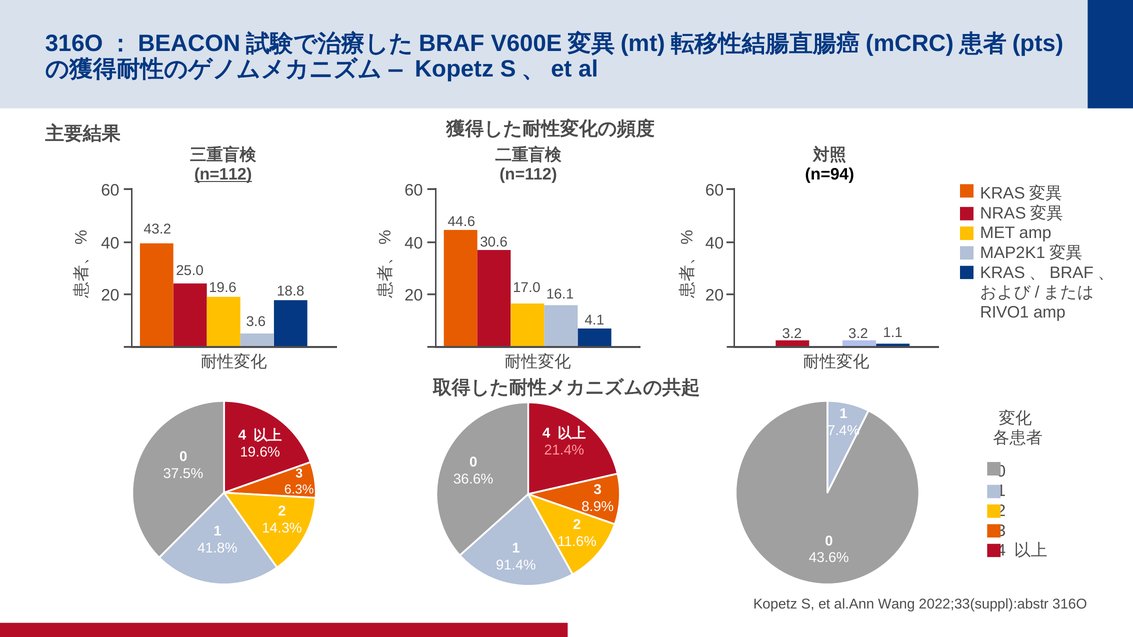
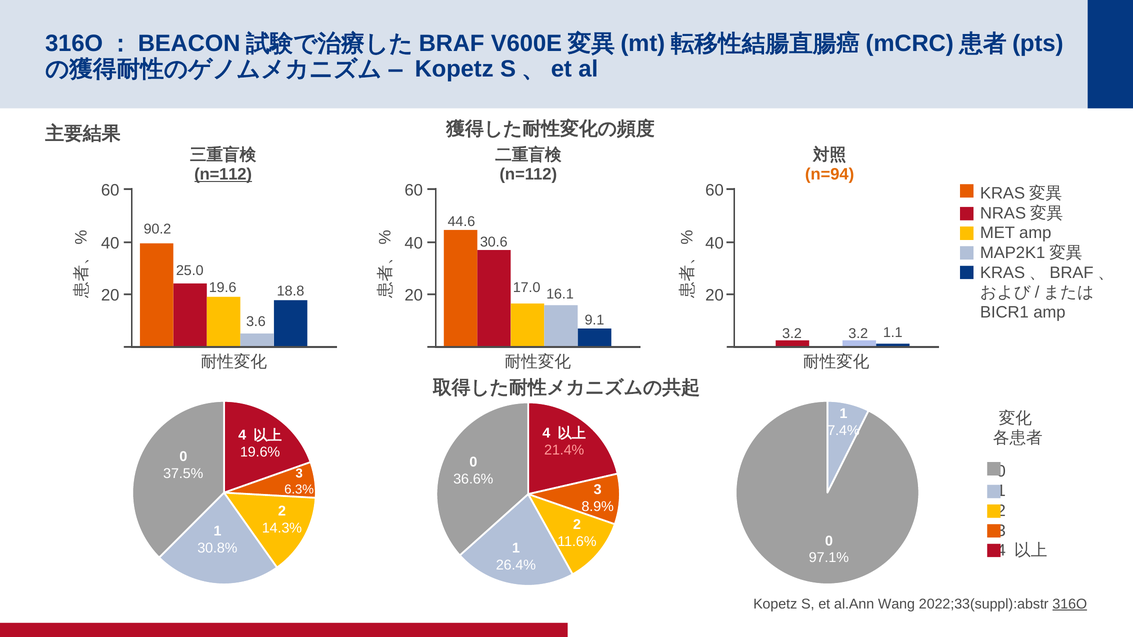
n=94 colour: black -> orange (830, 174)
43.2: 43.2 -> 90.2 (157, 229)
RIVO1: RIVO1 -> BICR1 (1004, 312)
4.1: 4.1 -> 9.1 (594, 320)
41.8%: 41.8% -> 30.8% (217, 548)
43.6%: 43.6% -> 97.1% (829, 558)
91.4%: 91.4% -> 26.4% (516, 565)
316O underline: none -> present (1070, 604)
